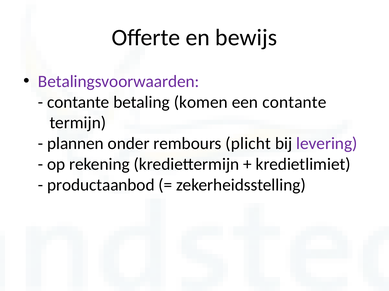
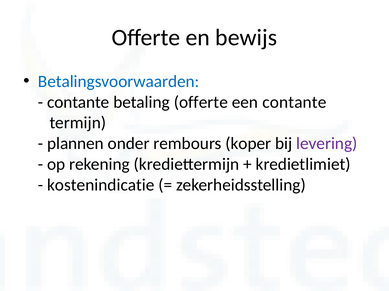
Betalingsvoorwaarden colour: purple -> blue (119, 82)
betaling komen: komen -> offerte (201, 102)
plicht: plicht -> koper (248, 144)
productaanbod: productaanbod -> kostenindicatie (101, 185)
